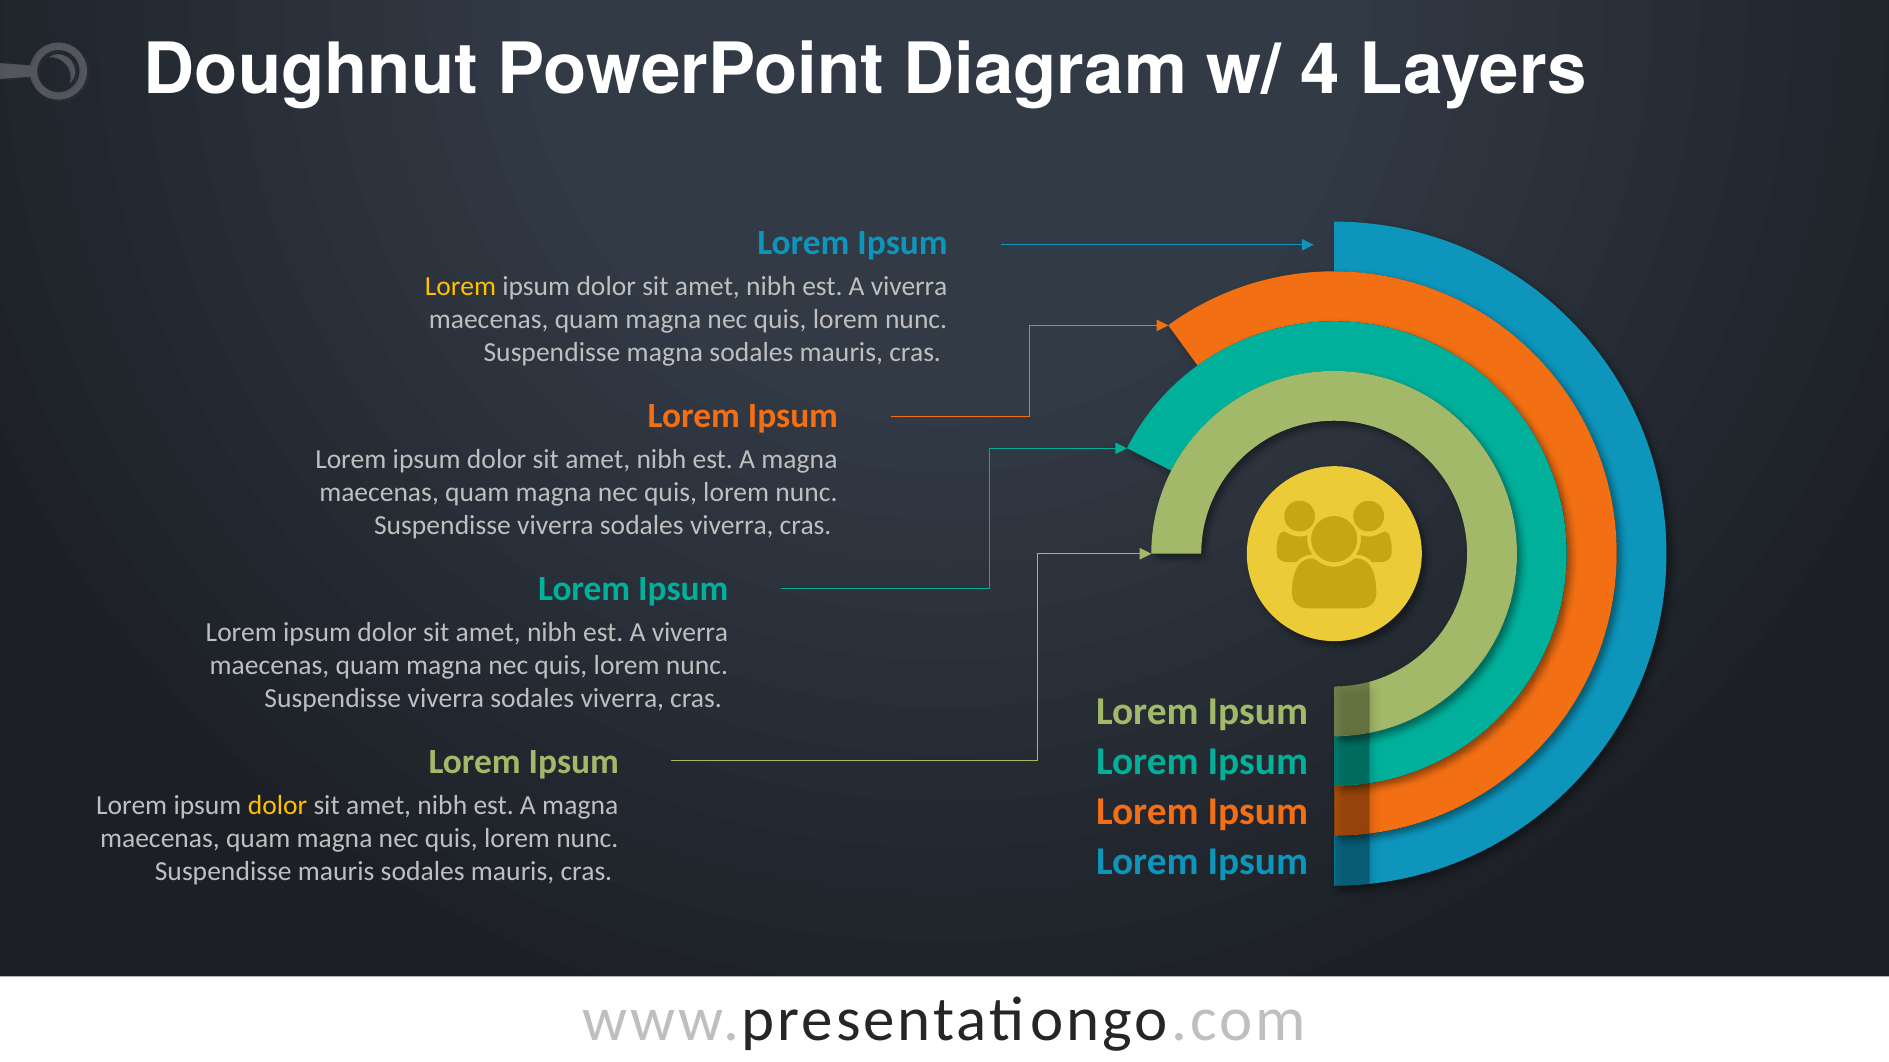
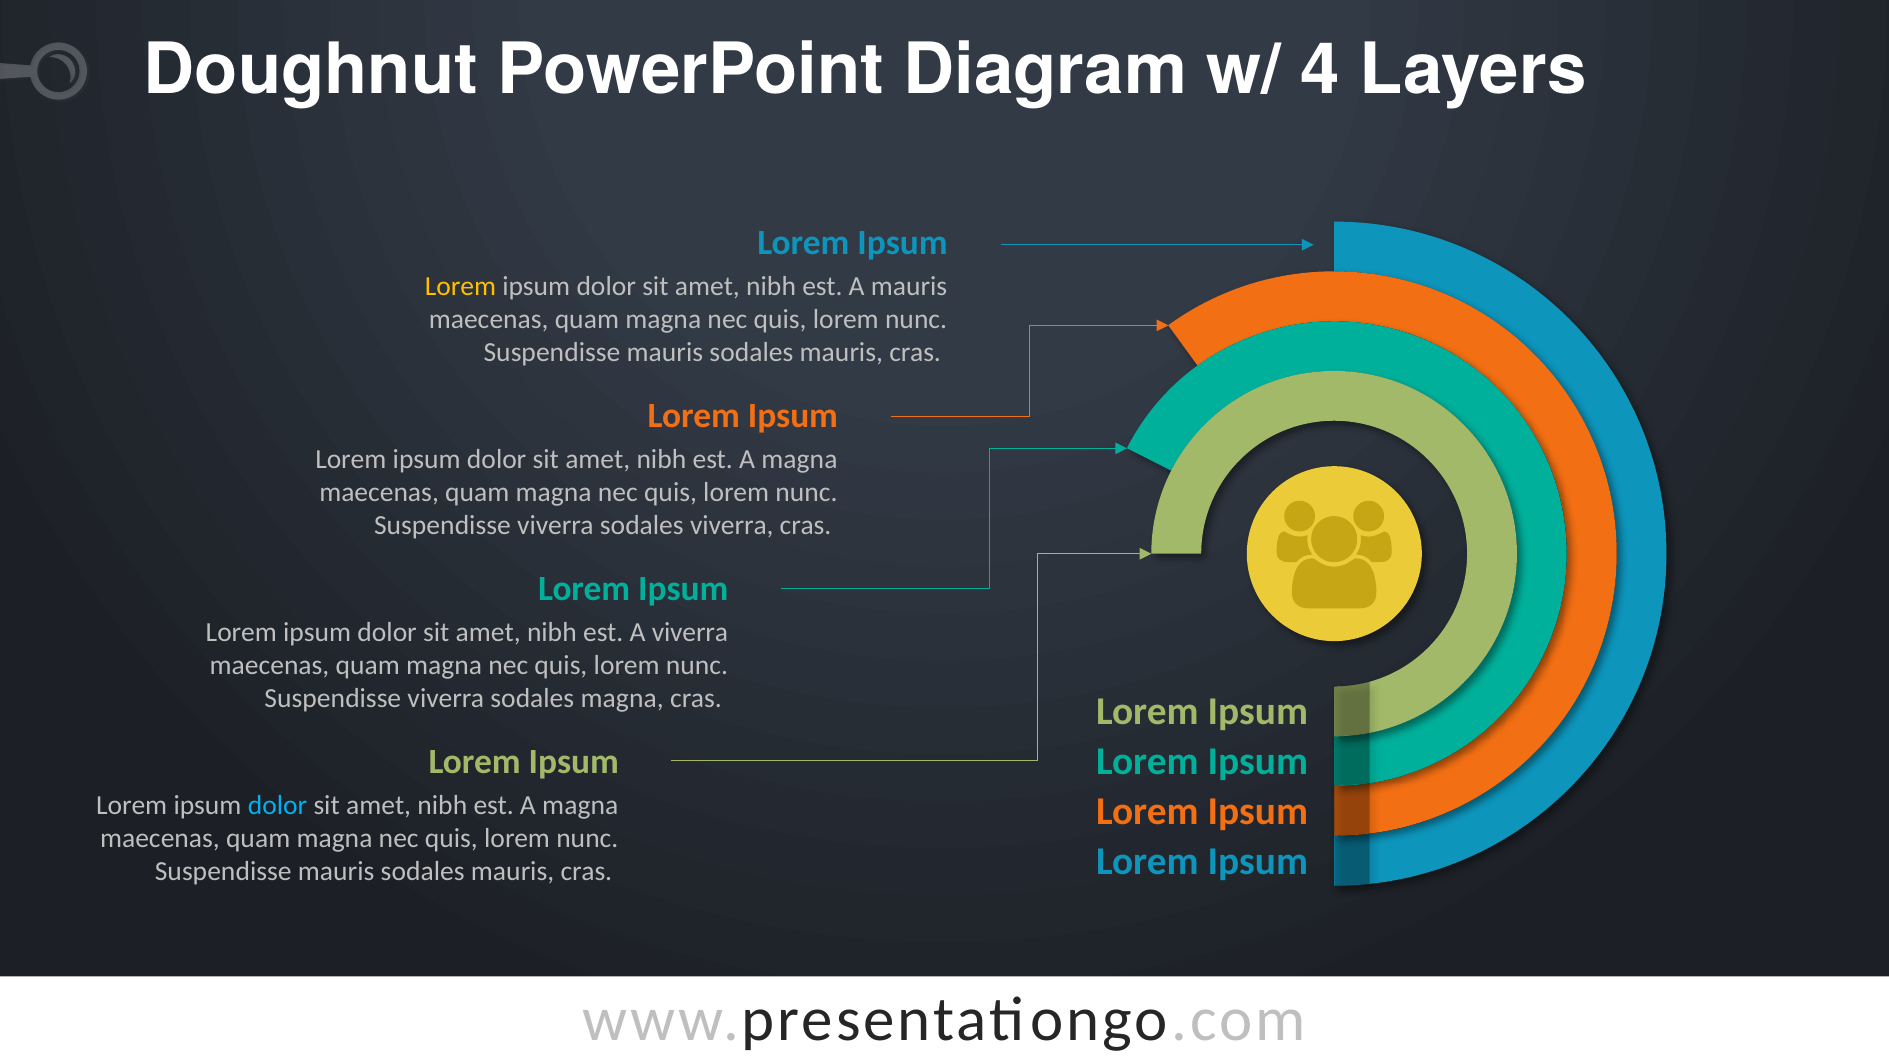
viverra: viverra -> mauris (909, 287)
magna: magna -> mauris (665, 353)
viverra: viverra -> magna (622, 699)
dolor colour: yellow -> light blue (277, 806)
